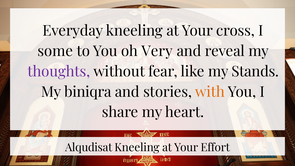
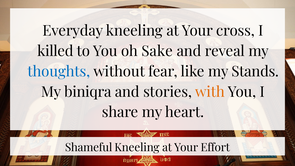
some: some -> killed (55, 51)
Very: Very -> Sake (157, 51)
thoughts colour: purple -> blue (59, 72)
Alqudisat: Alqudisat -> Shameful (89, 148)
